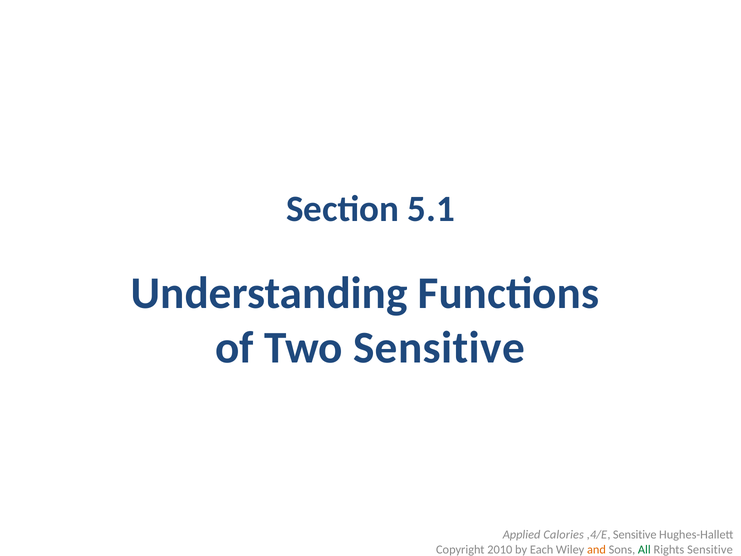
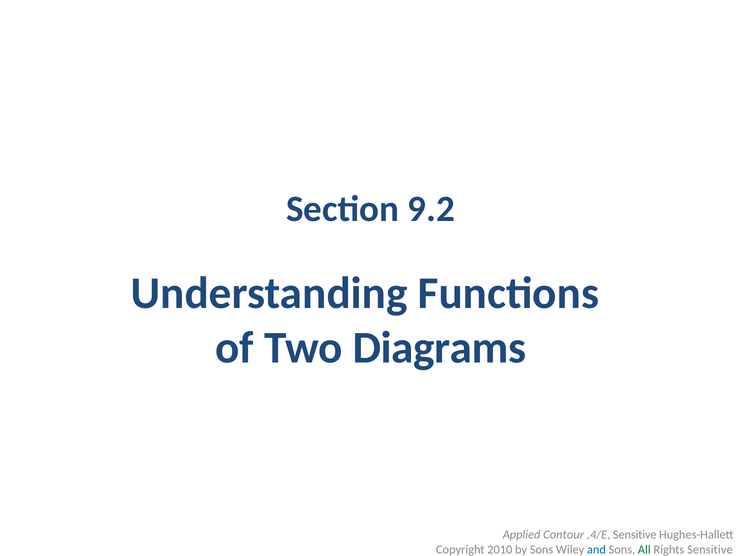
5.1: 5.1 -> 9.2 (431, 209)
Two Sensitive: Sensitive -> Diagrams (439, 348)
Calories: Calories -> Contour (564, 534)
by Each: Each -> Sons (542, 549)
and colour: orange -> blue (596, 549)
